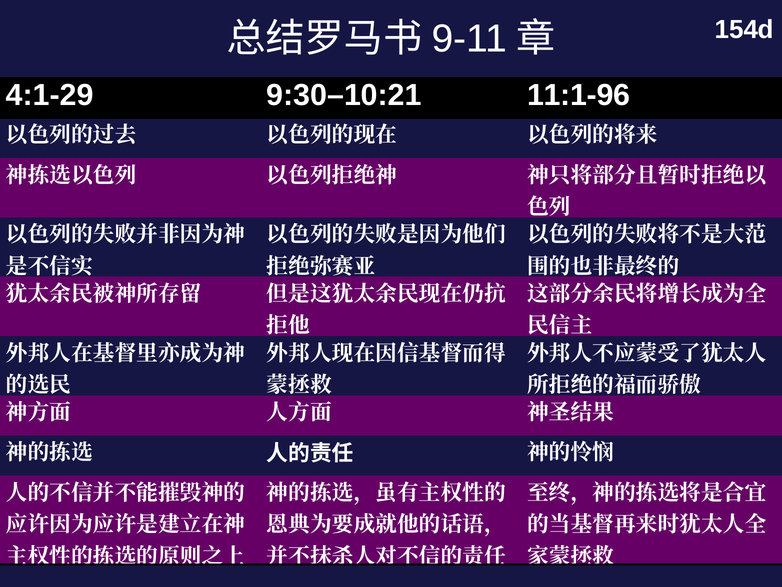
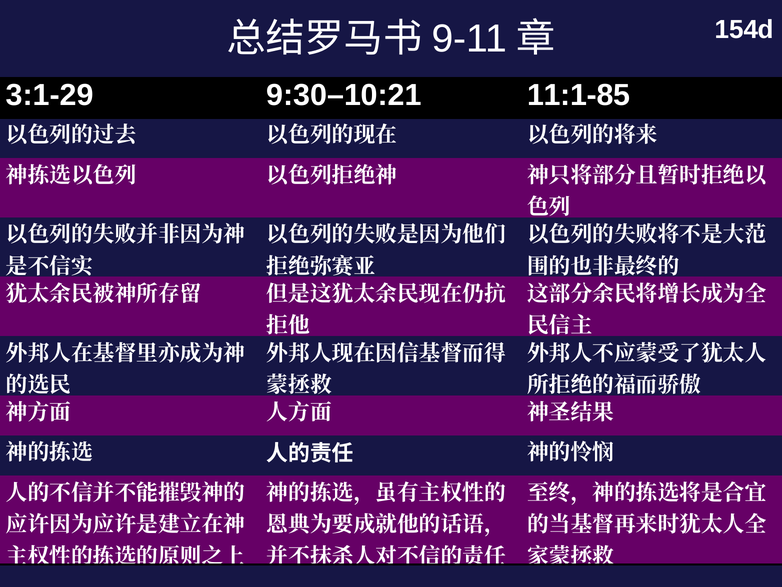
4:1-29: 4:1-29 -> 3:1-29 (50, 95)
11:1-96: 11:1-96 -> 11:1-85 (579, 95)
